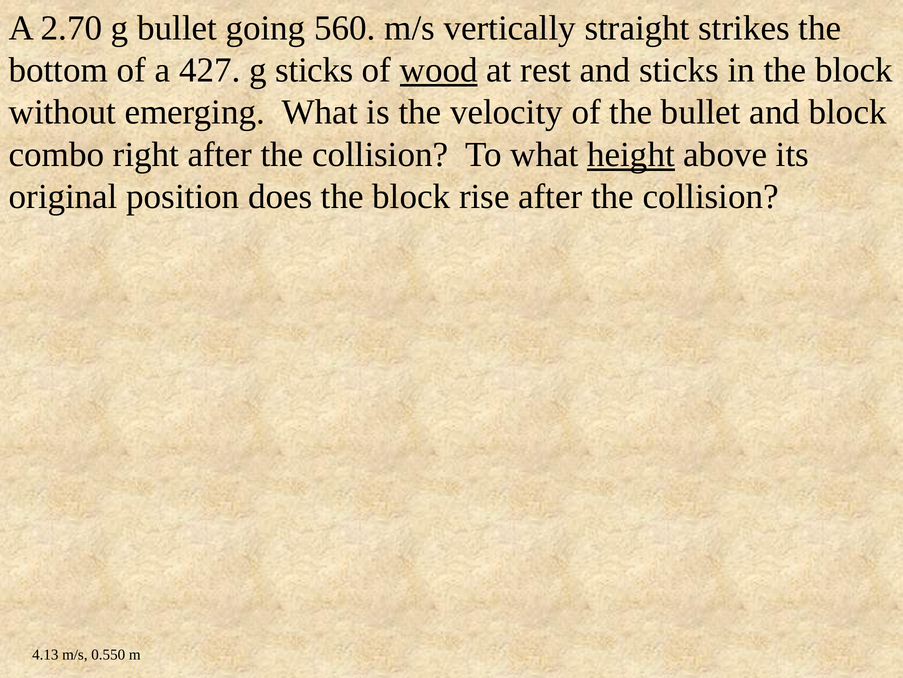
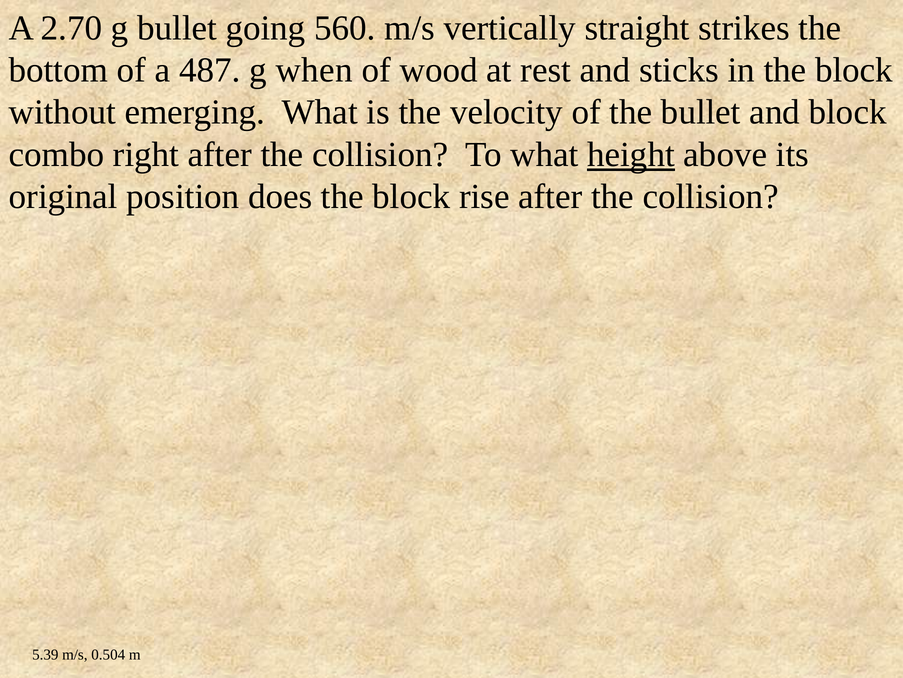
427: 427 -> 487 (210, 70)
g sticks: sticks -> when (314, 70)
wood underline: present -> none (439, 70)
4.13: 4.13 -> 5.39 (45, 654)
0.550: 0.550 -> 0.504 (108, 654)
